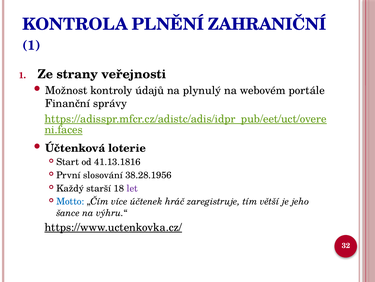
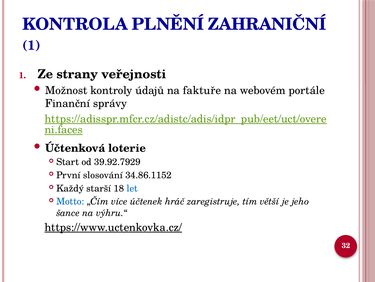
plynulý: plynulý -> faktuře (202, 90)
41.13.1816: 41.13.1816 -> 39.92.7929 (117, 162)
38.28.1956: 38.28.1956 -> 34.86.1152 (148, 175)
let colour: purple -> blue (132, 188)
